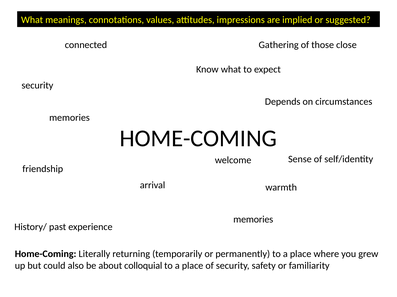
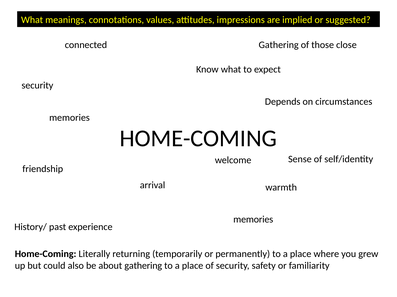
about colloquial: colloquial -> gathering (143, 266)
